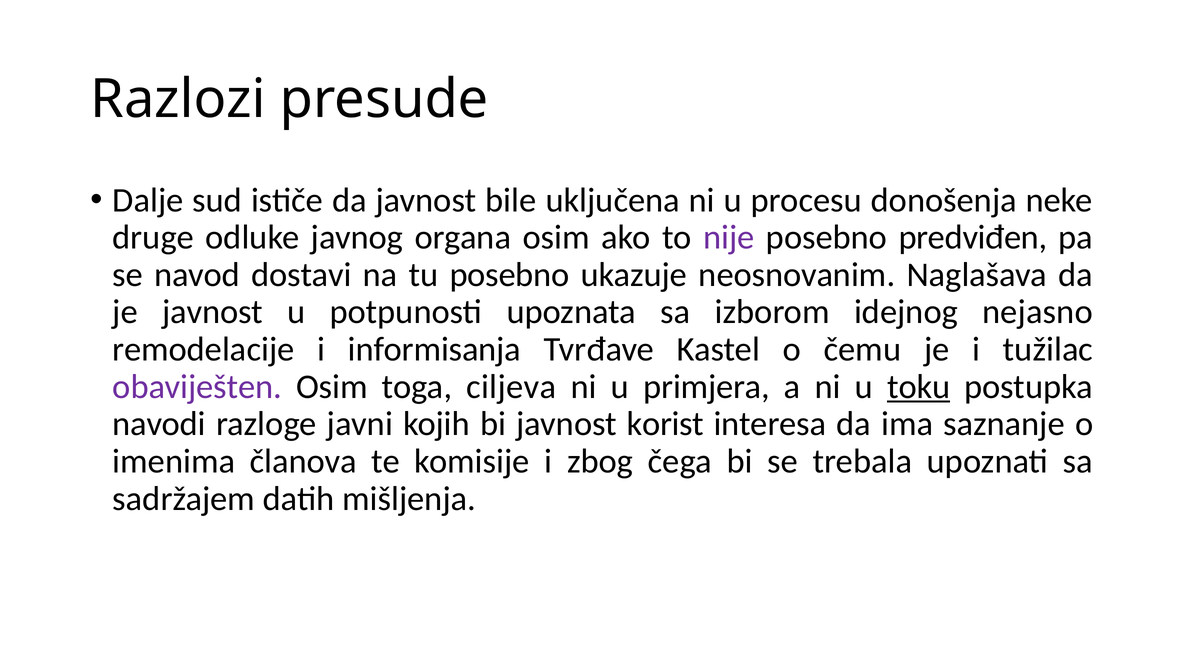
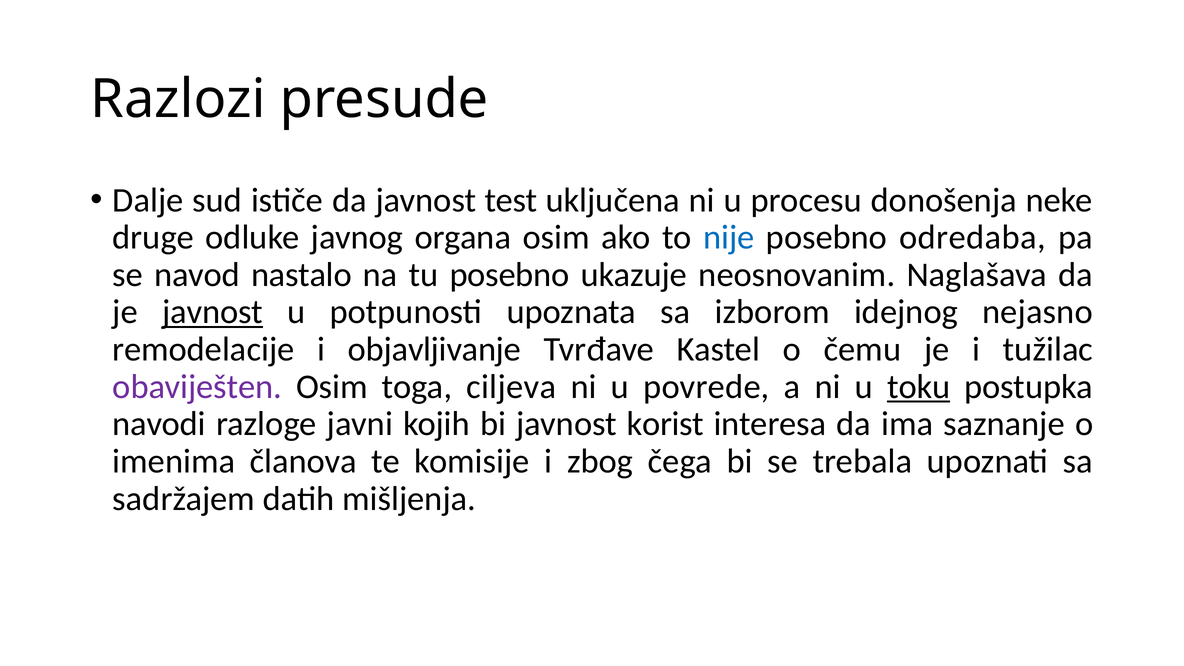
bile: bile -> test (511, 200)
nije colour: purple -> blue (729, 237)
predviđen: predviđen -> odredaba (973, 237)
dostavi: dostavi -> nastalo (301, 275)
javnost underline: none -> present (213, 312)
informisanja: informisanja -> objavljivanje (435, 349)
primjera: primjera -> povrede (706, 387)
